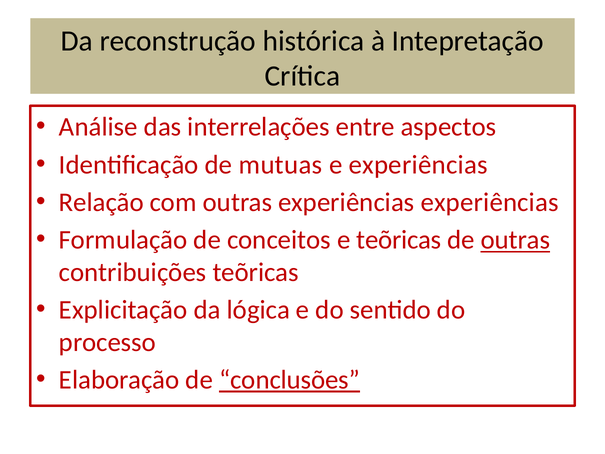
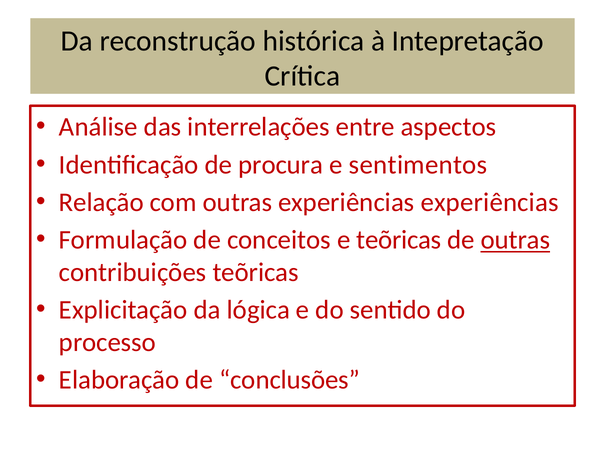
mutuas: mutuas -> procura (281, 165)
e experiências: experiências -> sentimentos (418, 165)
conclusões underline: present -> none (290, 380)
